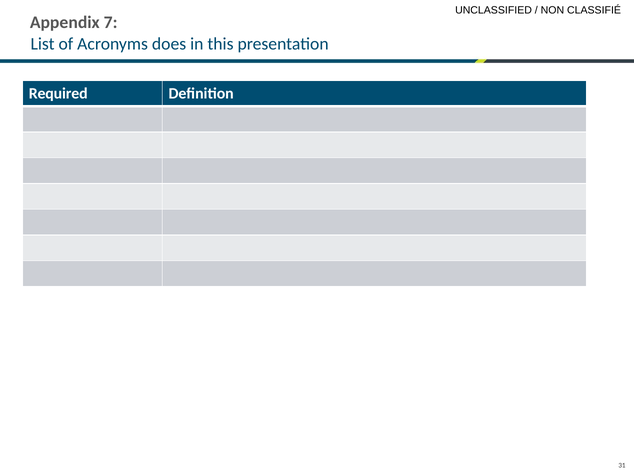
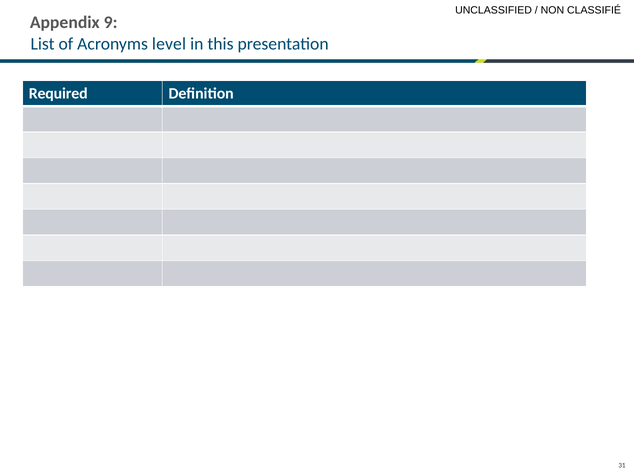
7: 7 -> 9 (111, 23)
does: does -> level (169, 44)
